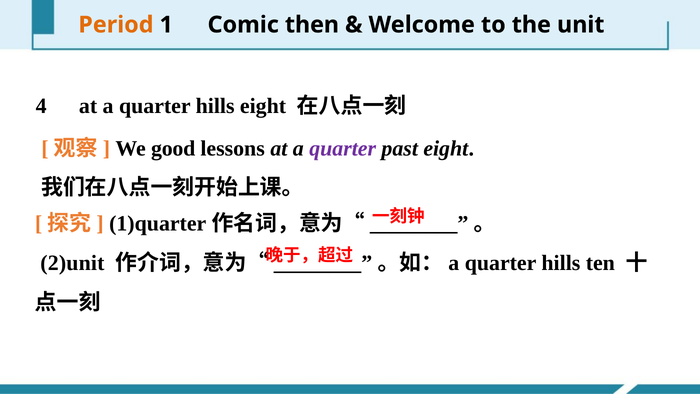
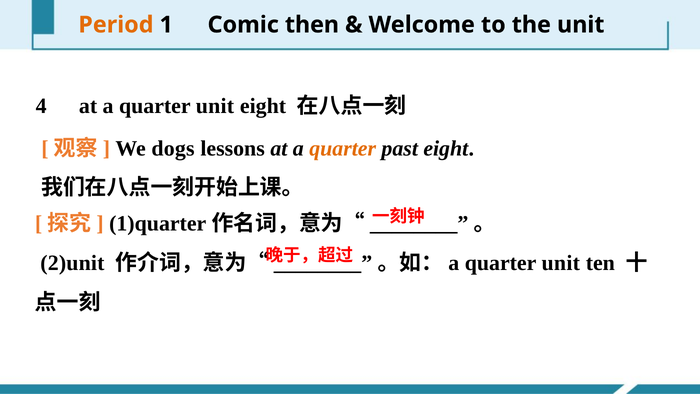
at a quarter hills: hills -> unit (215, 106)
good: good -> dogs (173, 148)
quarter colour: purple -> orange (343, 148)
hills: hills -> unit (561, 263)
